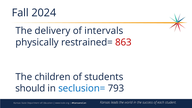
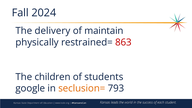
intervals: intervals -> maintain (104, 31)
should: should -> google (30, 88)
seclusion= colour: blue -> orange (82, 88)
